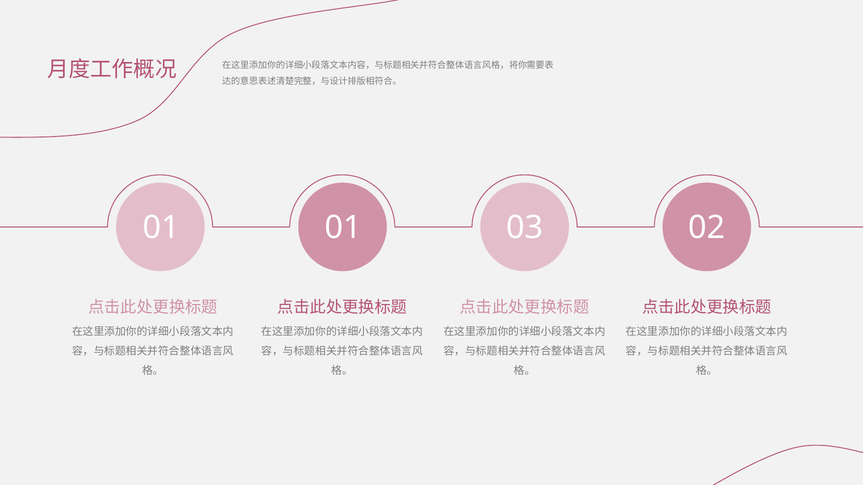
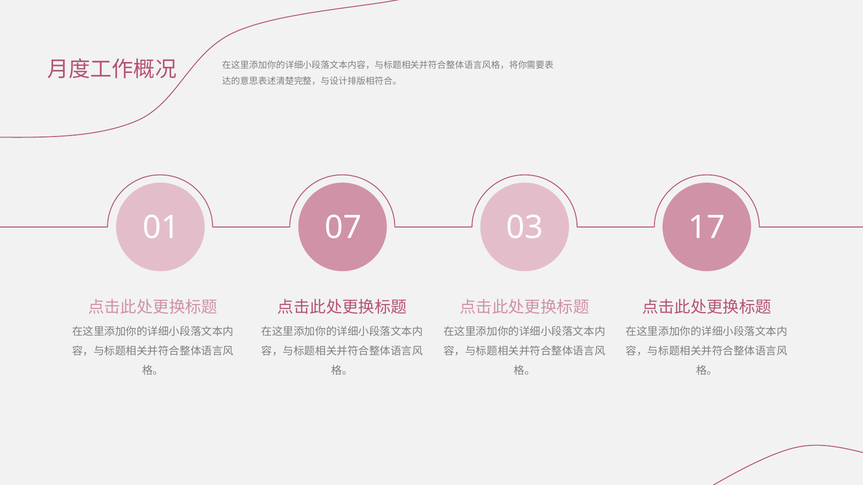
01 01: 01 -> 07 (343, 228)
02: 02 -> 17 (707, 228)
